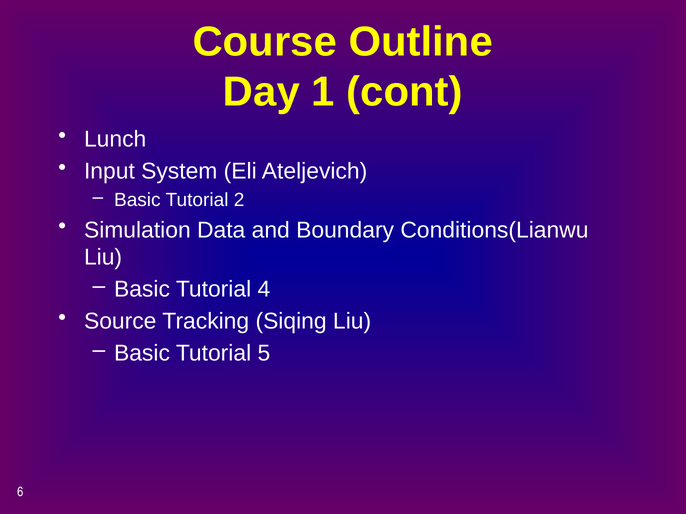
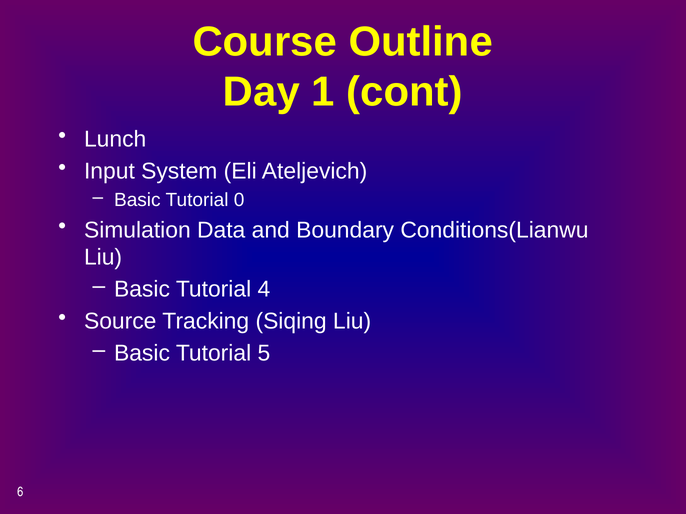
2: 2 -> 0 (239, 200)
